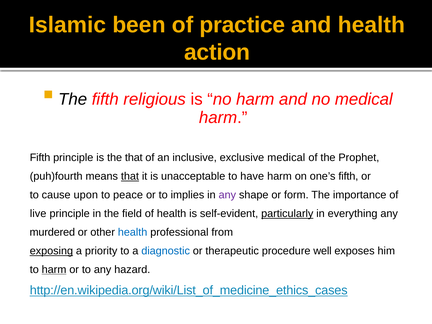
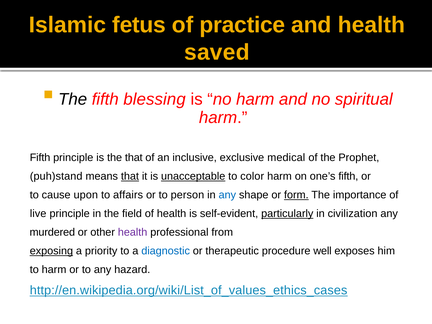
been: been -> fetus (139, 25)
action: action -> saved (217, 52)
religious: religious -> blessing (155, 99)
no medical: medical -> spiritual (364, 99)
puh)fourth: puh)fourth -> puh)stand (56, 176)
unacceptable underline: none -> present (193, 176)
have: have -> color (252, 176)
peace: peace -> affairs (128, 195)
implies: implies -> person (187, 195)
any colour: purple -> blue (227, 195)
form underline: none -> present (296, 195)
everything: everything -> civilization (353, 214)
health colour: blue -> purple (133, 232)
harm underline: present -> none (54, 270)
http://en.wikipedia.org/wiki/List_of_medicine_ethics_cases: http://en.wikipedia.org/wiki/List_of_medicine_ethics_cases -> http://en.wikipedia.org/wiki/List_of_values_ethics_cases (189, 290)
